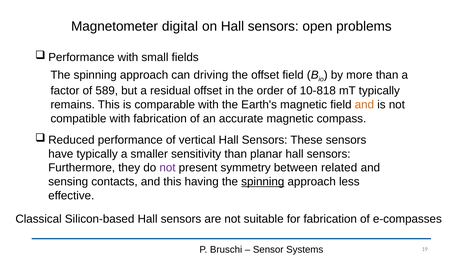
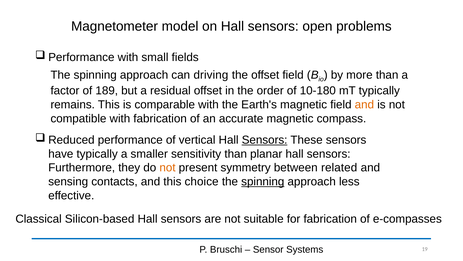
digital: digital -> model (180, 26)
589: 589 -> 189 (107, 90)
10-818: 10-818 -> 10-180 (318, 90)
Sensors underline: none -> present (265, 140)
not colour: purple -> orange (168, 167)
having: having -> choice (202, 181)
